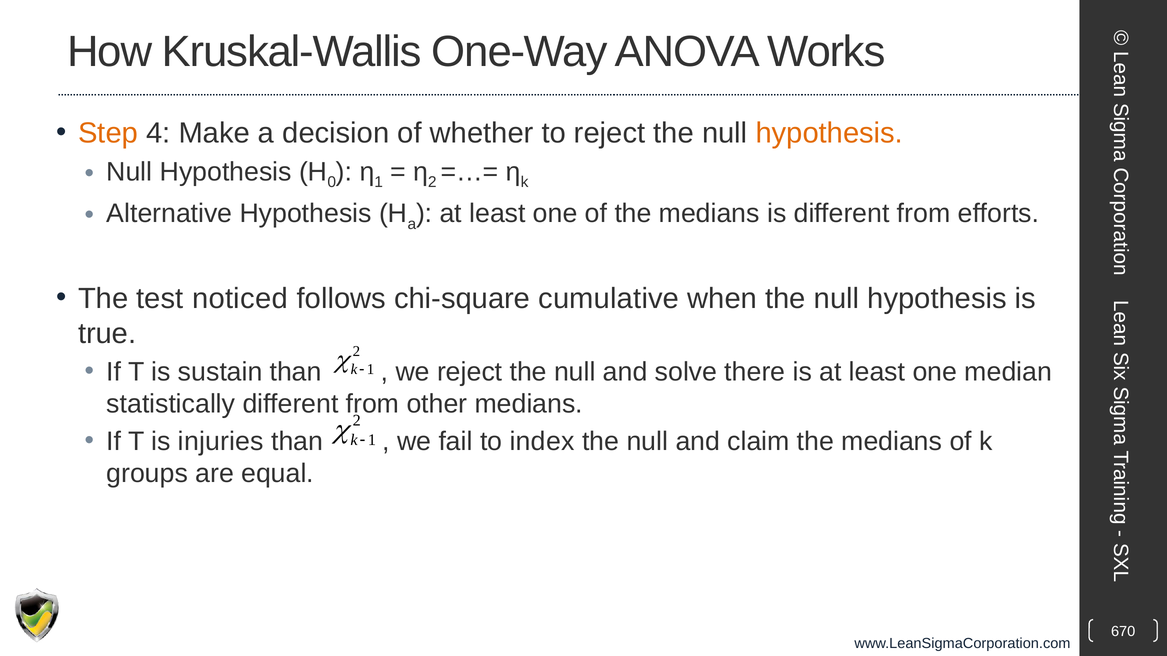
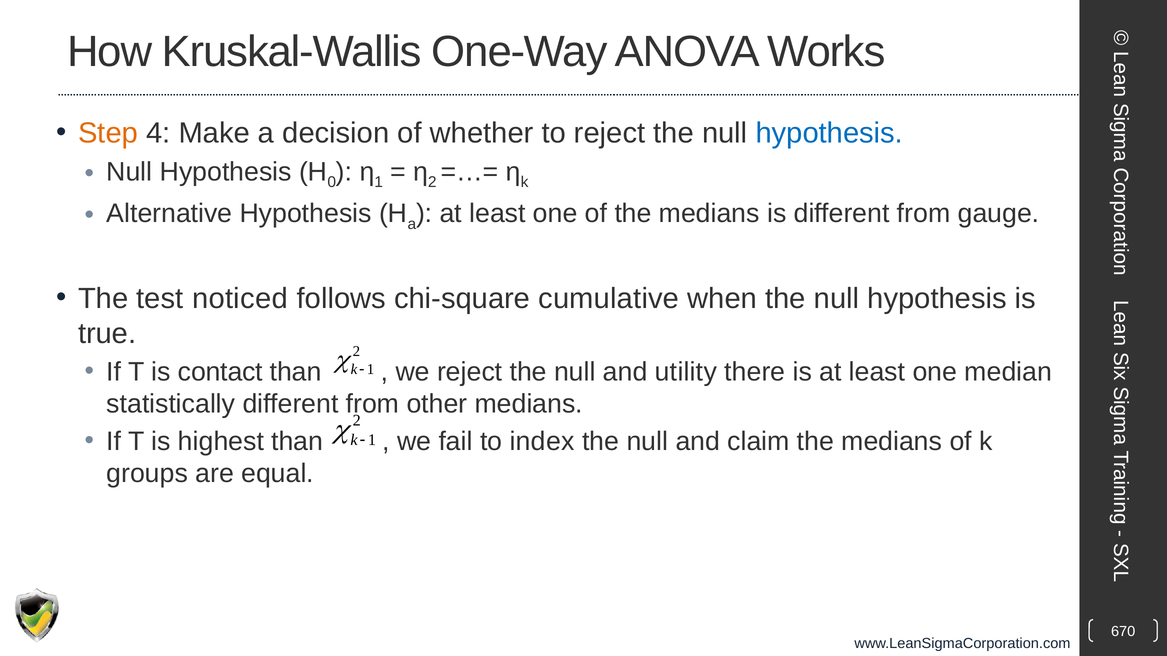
hypothesis colour: orange -> blue (829, 133)
efforts: efforts -> gauge (998, 214)
sustain: sustain -> contact (220, 372)
solve: solve -> utility (686, 372)
injuries: injuries -> highest (221, 442)
